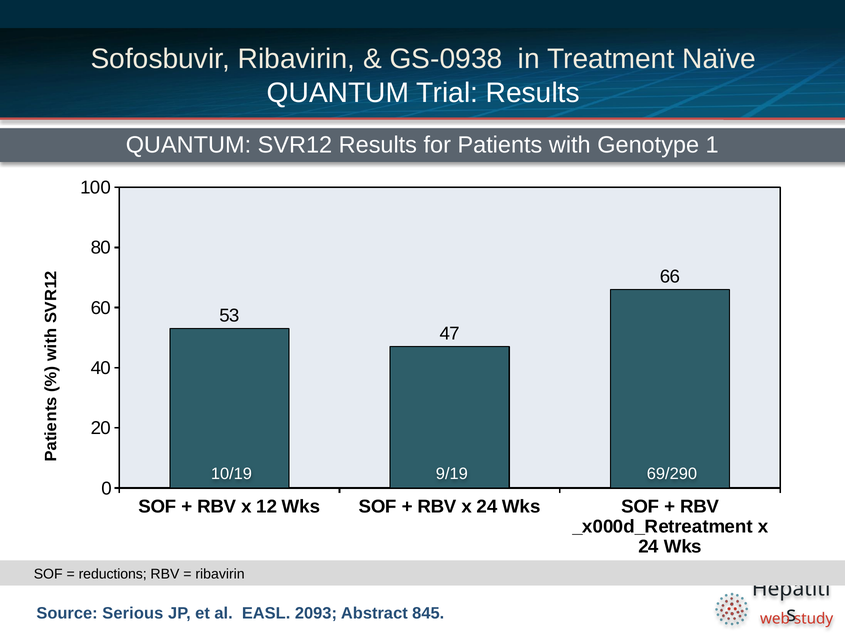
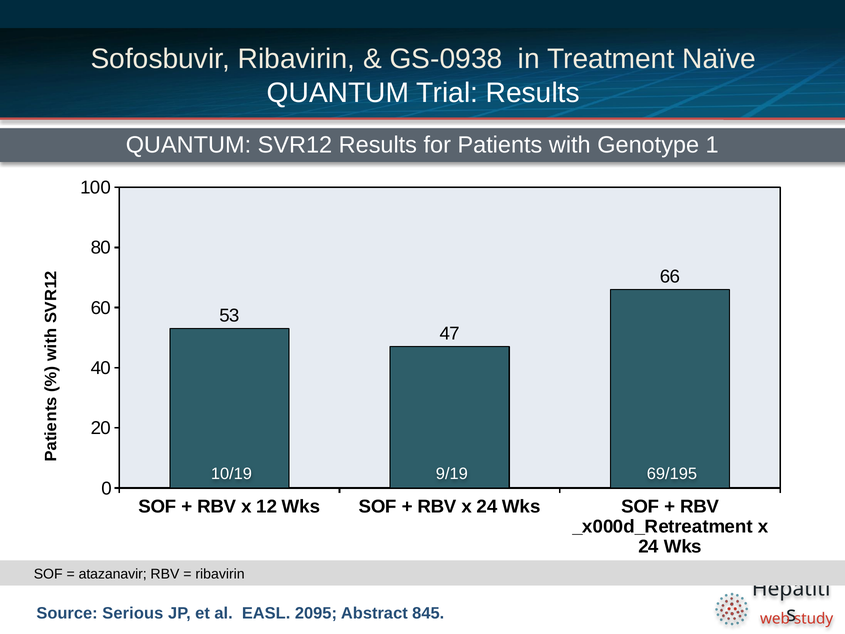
69/290: 69/290 -> 69/195 (672, 474)
reductions: reductions -> atazanavir (113, 574)
2093: 2093 -> 2095 (316, 613)
